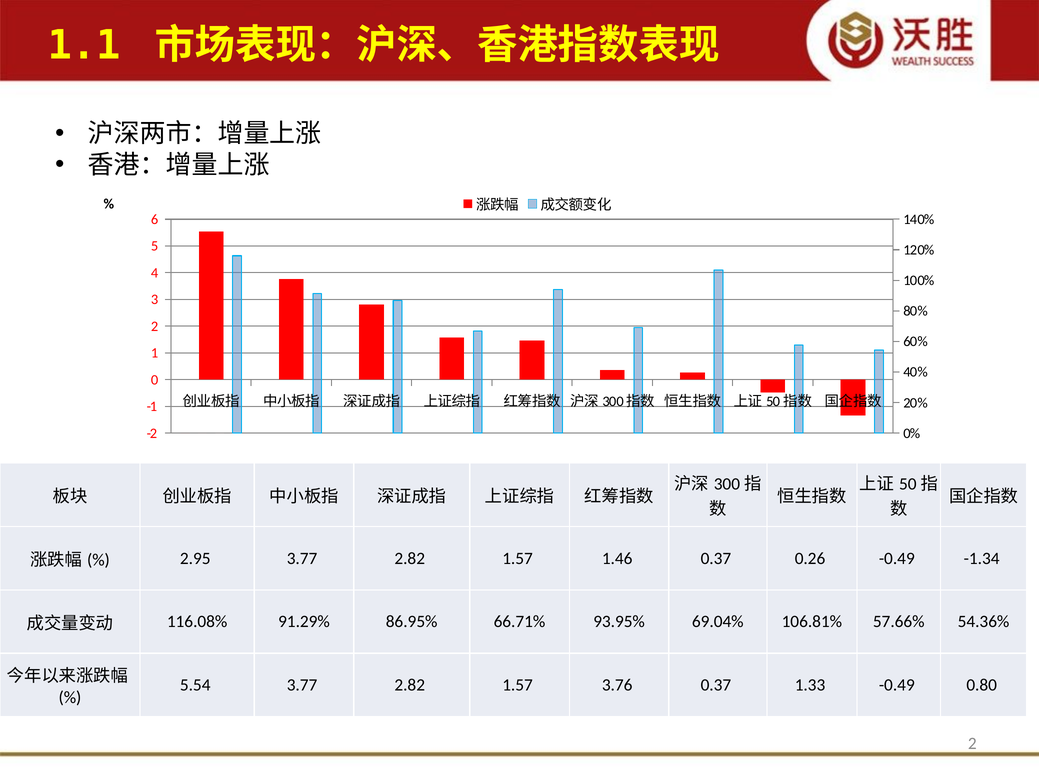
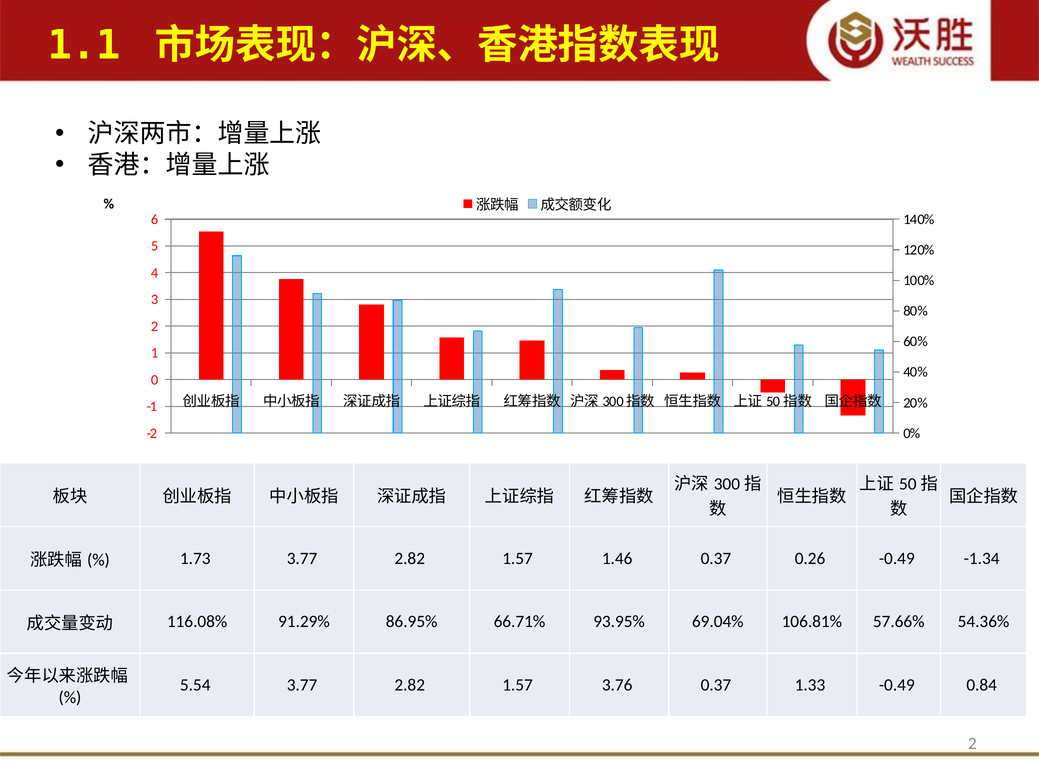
2.95: 2.95 -> 1.73 (195, 559)
0.80: 0.80 -> 0.84 (982, 685)
